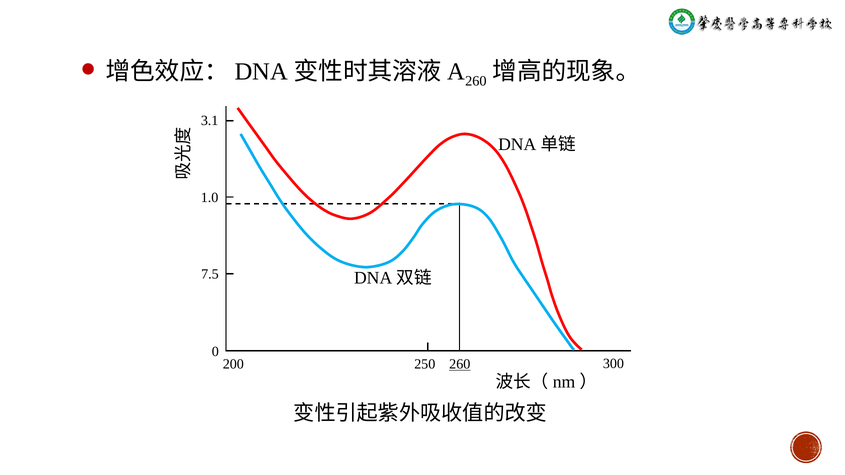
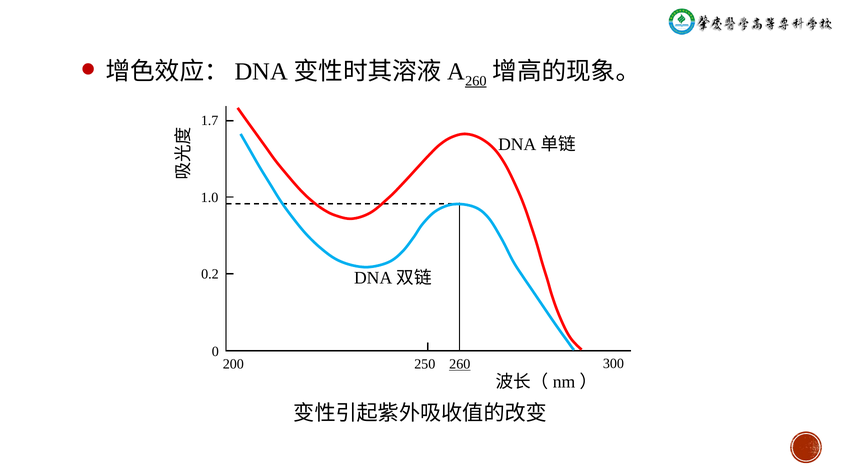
260 underline: none -> present (476, 81)
3.1: 3.1 -> 1.7 (210, 121)
7.5: 7.5 -> 0.2 (210, 274)
